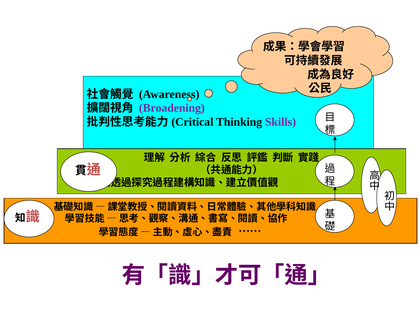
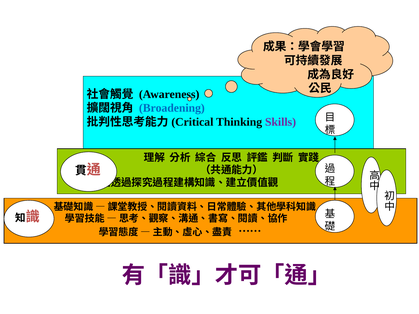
Broadening colour: purple -> blue (172, 108)
